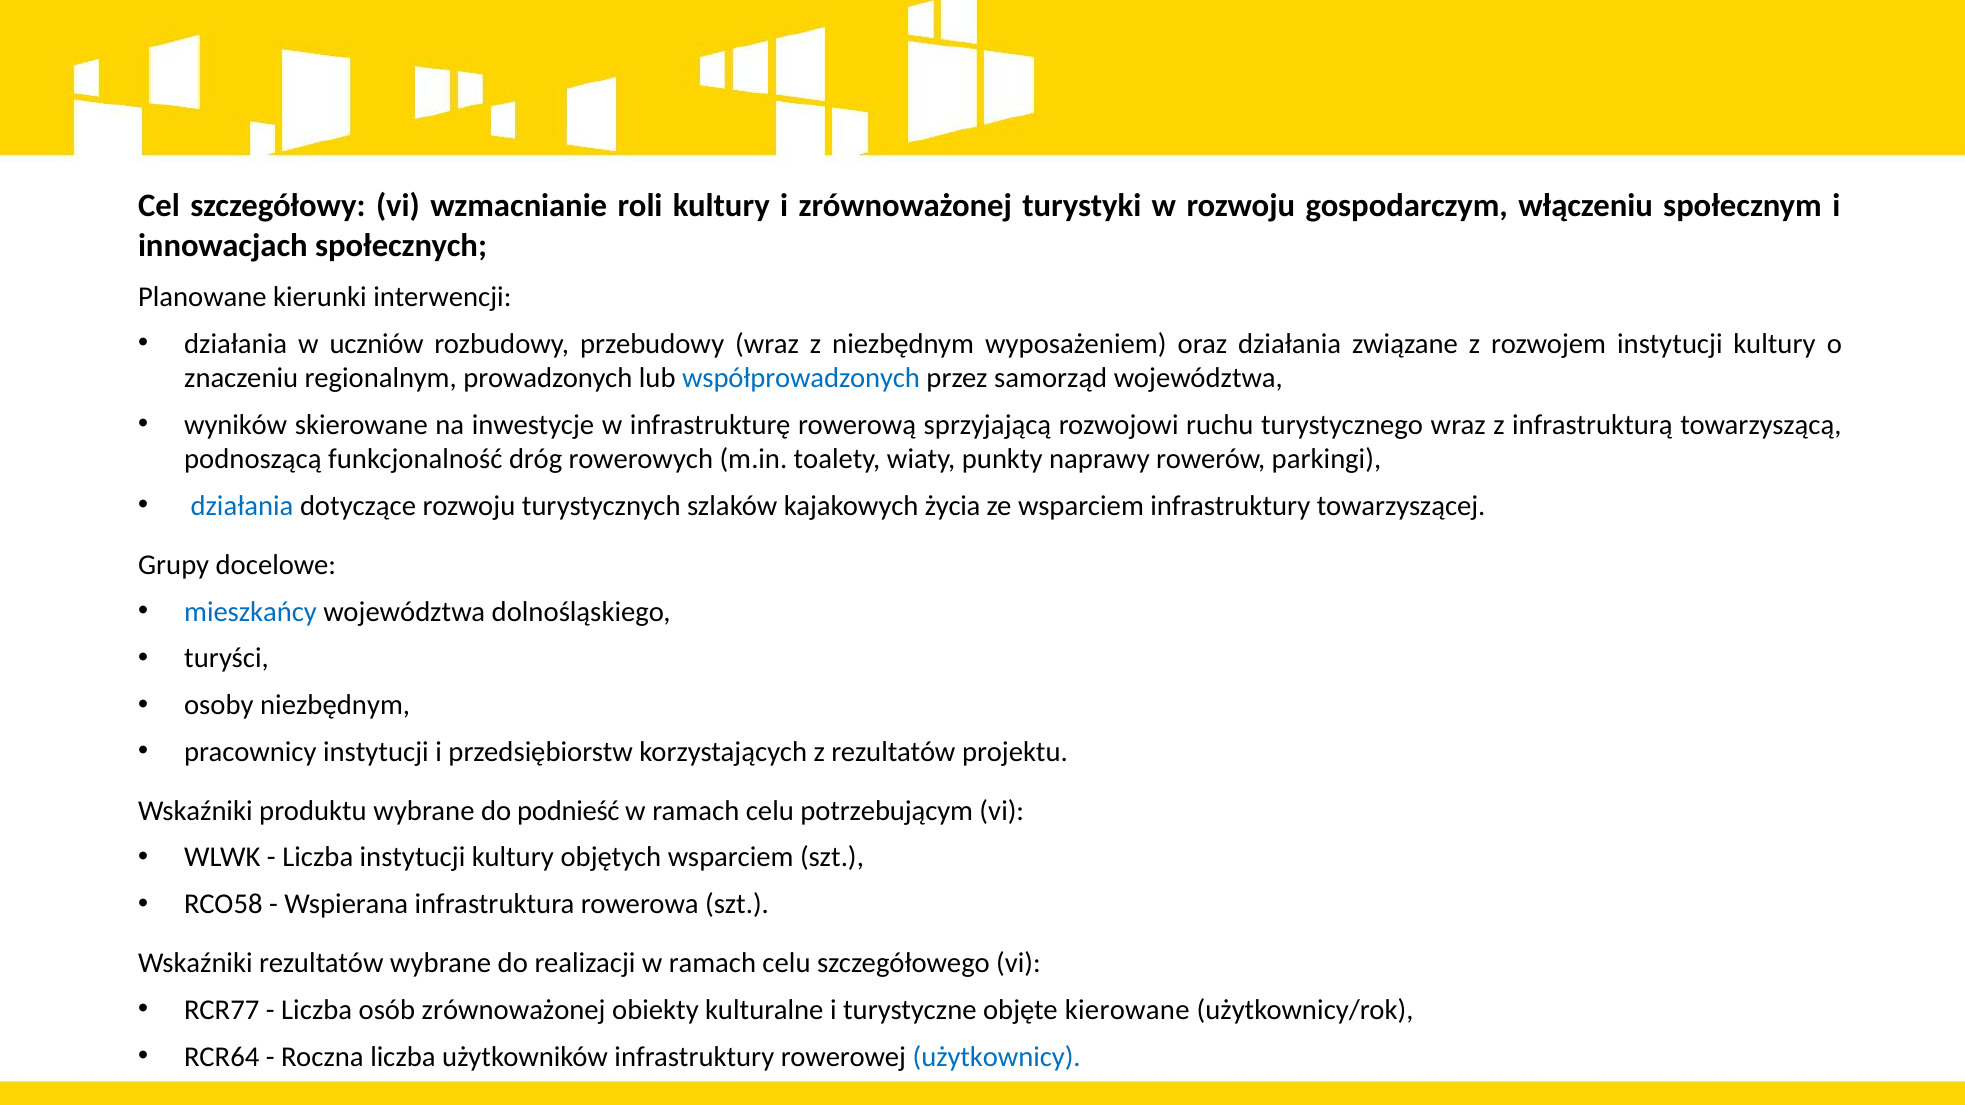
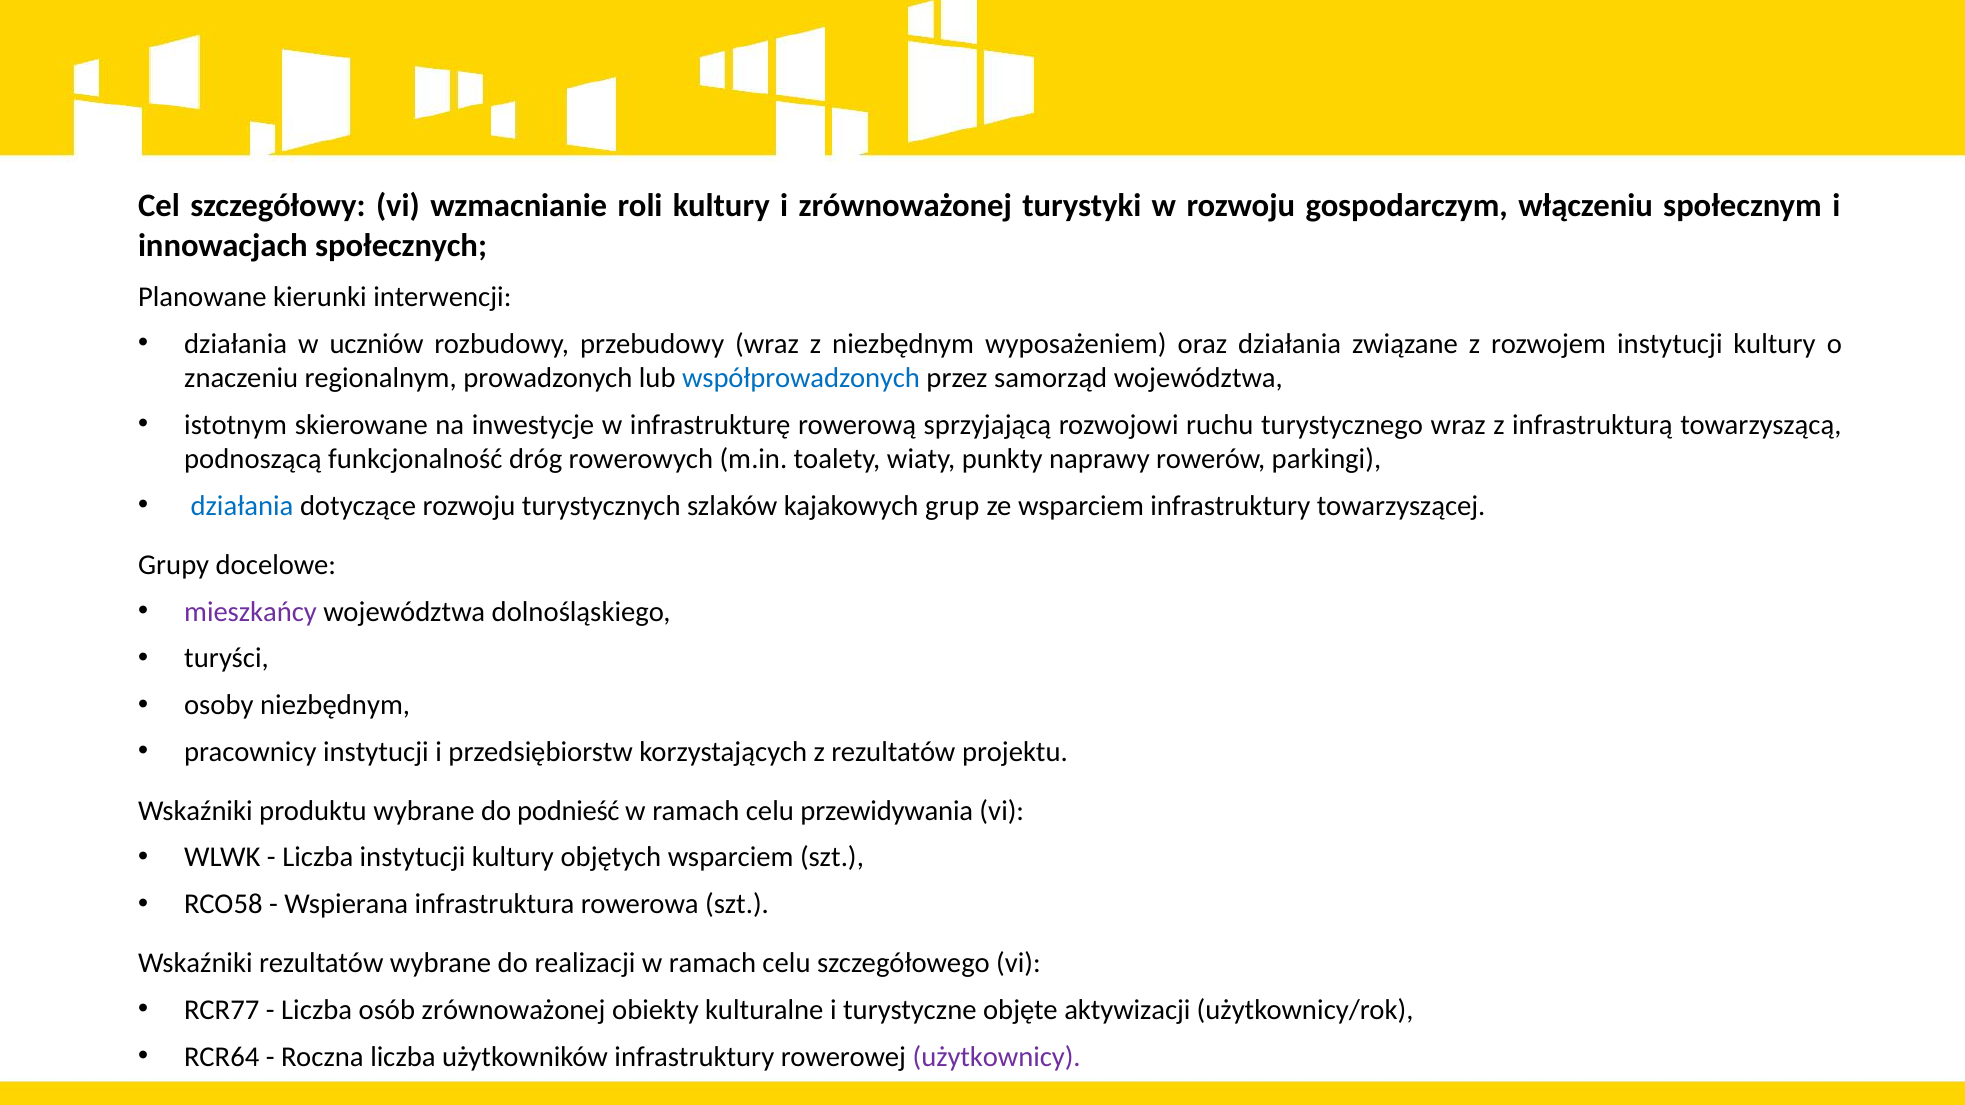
wyników: wyników -> istotnym (236, 425)
życia: życia -> grup (952, 506)
mieszkańcy colour: blue -> purple (250, 612)
potrzebującym: potrzebującym -> przewidywania (887, 811)
kierowane: kierowane -> aktywizacji (1127, 1010)
użytkownicy colour: blue -> purple (997, 1057)
